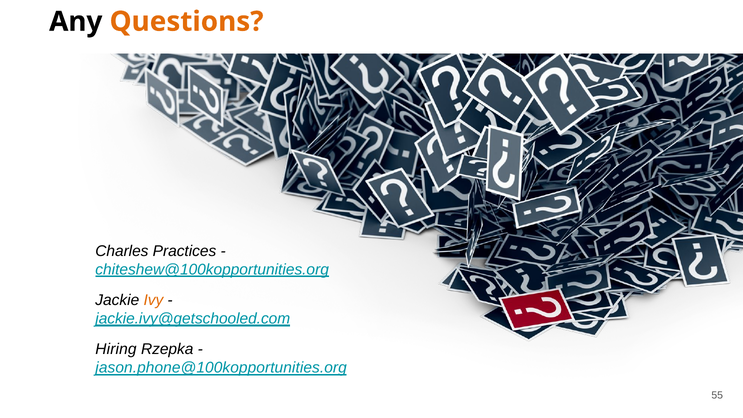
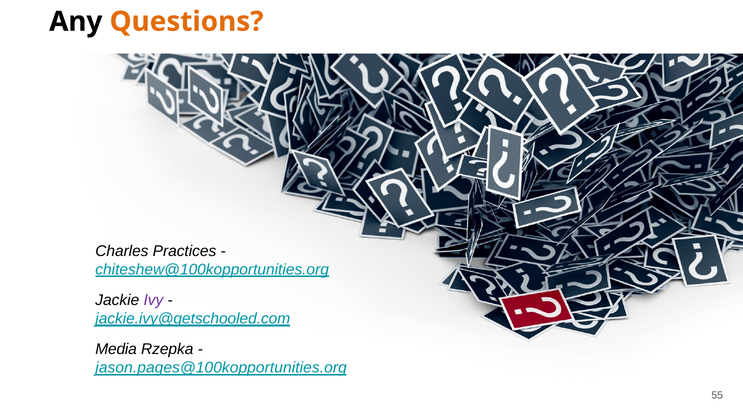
Ivy colour: orange -> purple (153, 300)
Hiring: Hiring -> Media (116, 349)
jason.phone@100kopportunities.org: jason.phone@100kopportunities.org -> jason.pages@100kopportunities.org (221, 368)
